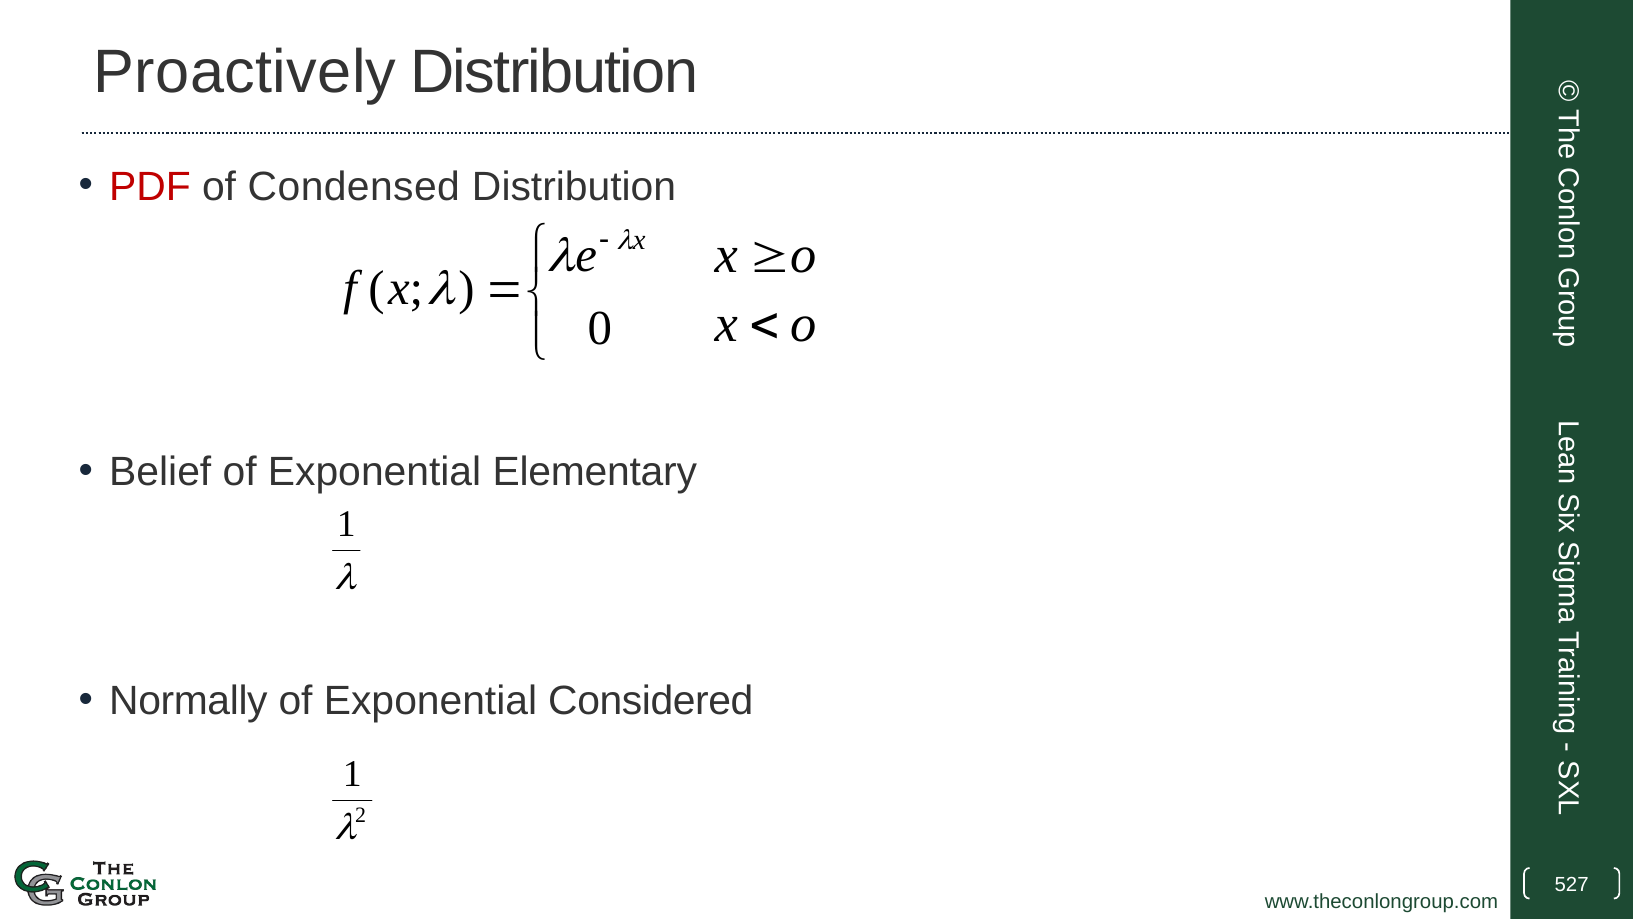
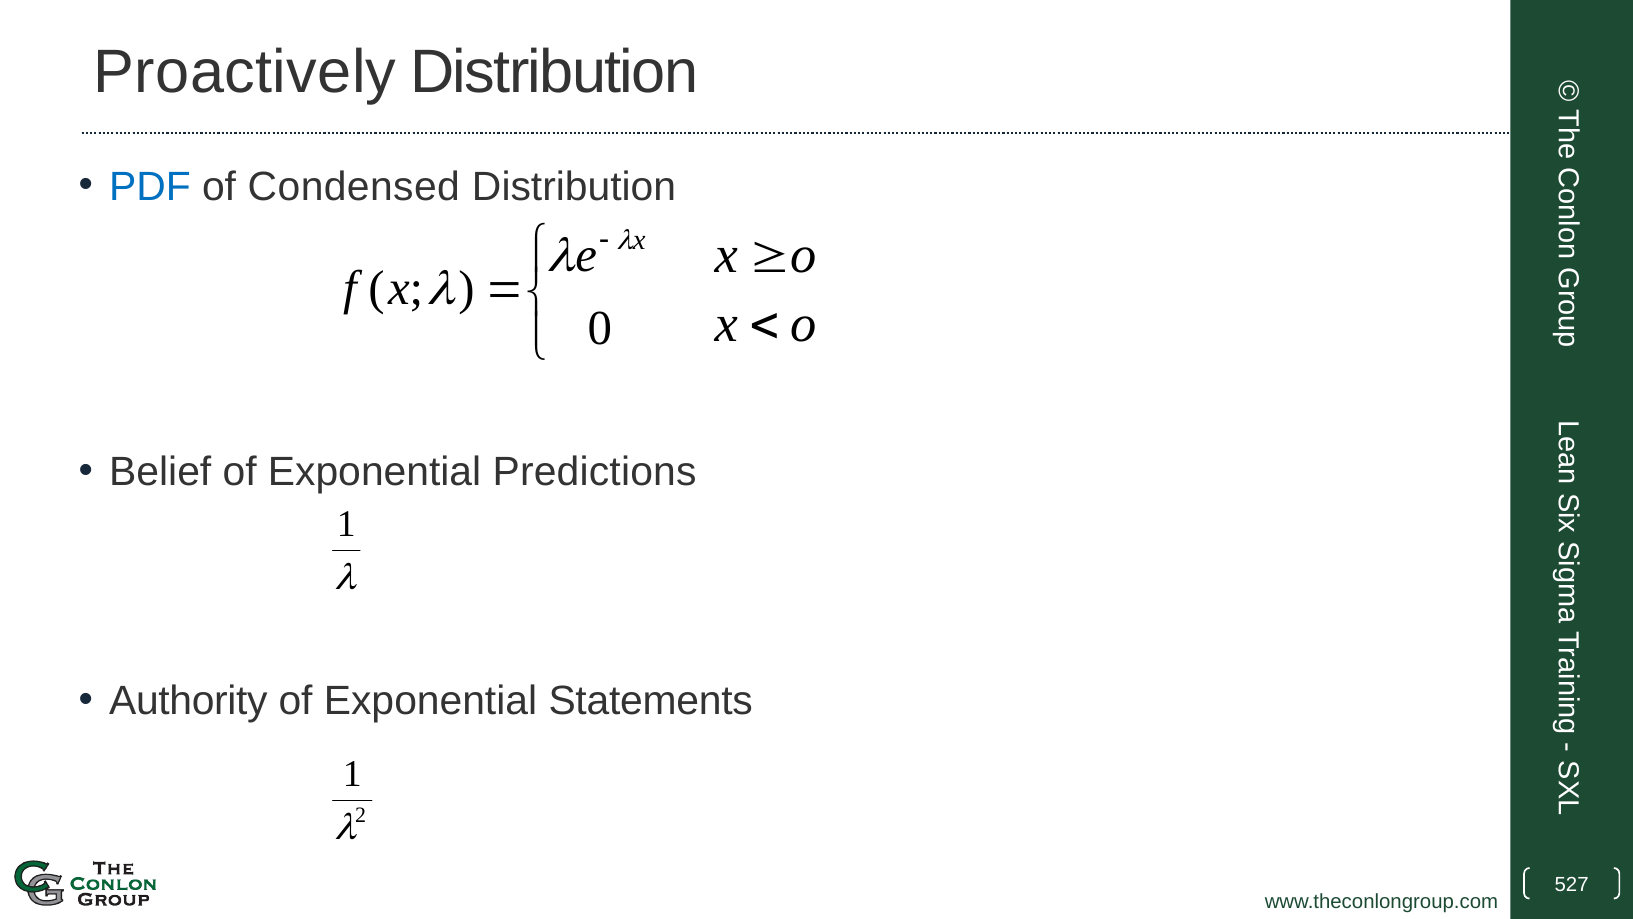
PDF colour: red -> blue (150, 187)
Elementary: Elementary -> Predictions (595, 472)
Normally: Normally -> Authority (188, 701)
Considered: Considered -> Statements (651, 701)
